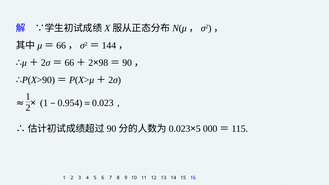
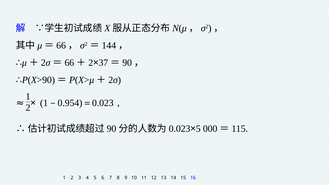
98: 98 -> 37 (103, 63)
